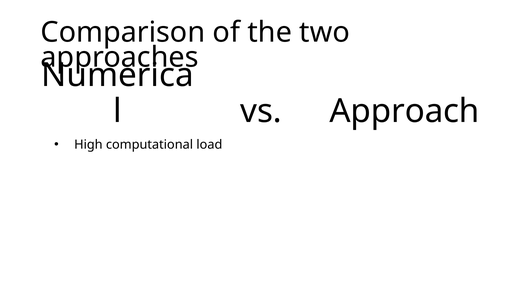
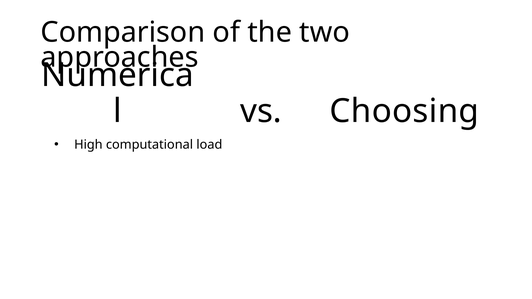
Approach: Approach -> Choosing (404, 111)
